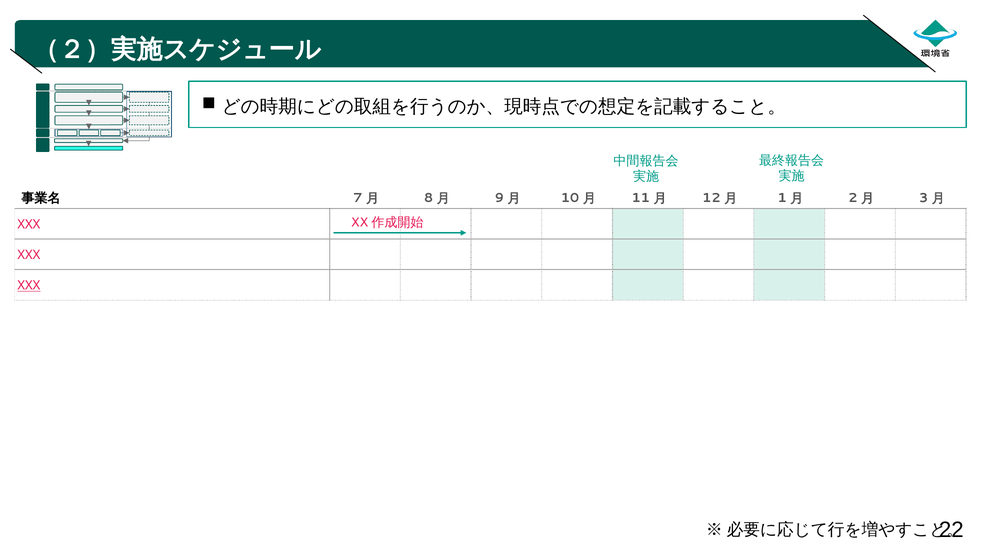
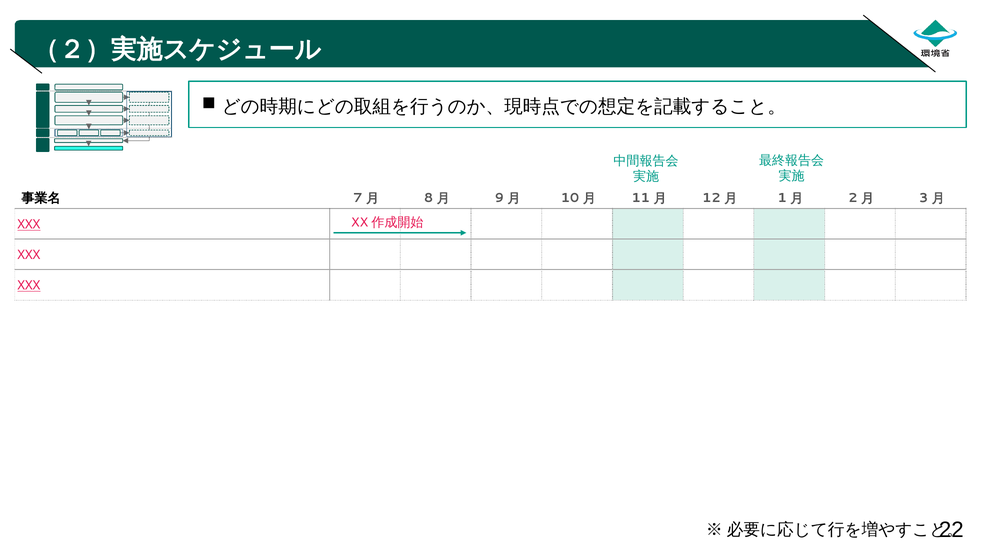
XXX underline: none -> present (29, 225)
